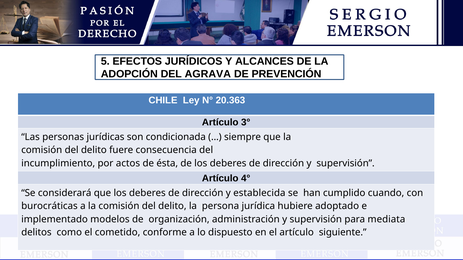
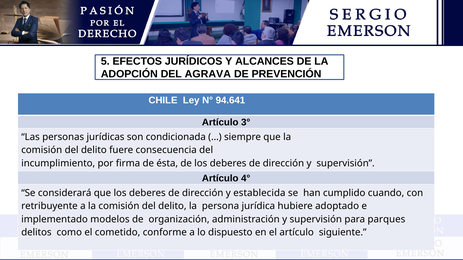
20.363: 20.363 -> 94.641 (230, 100)
actos: actos -> firma (128, 164)
burocráticas: burocráticas -> retribuyente (49, 206)
mediata: mediata -> parques (386, 220)
